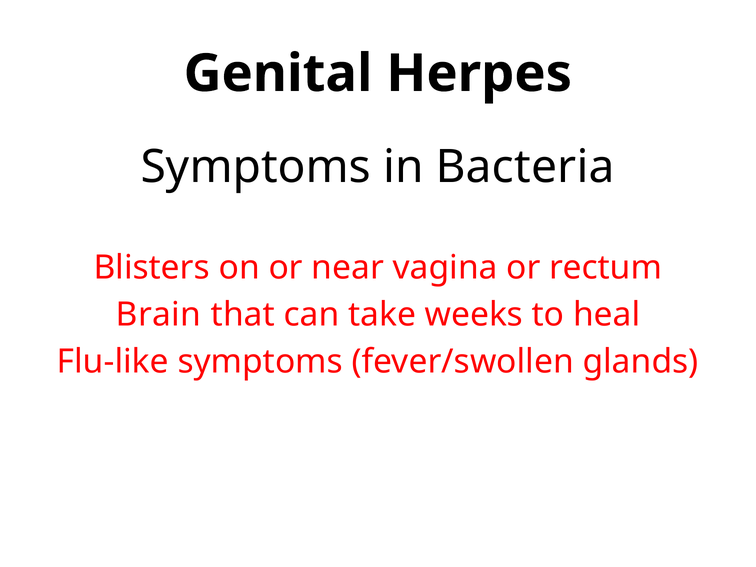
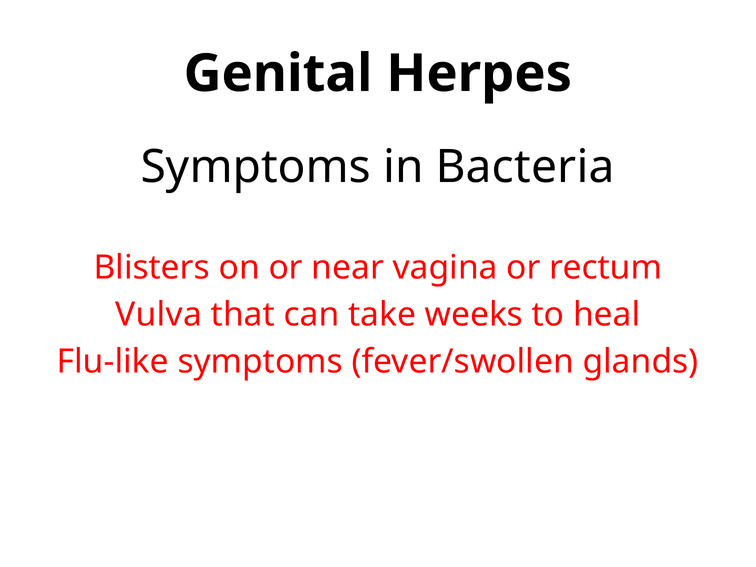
Brain: Brain -> Vulva (159, 315)
